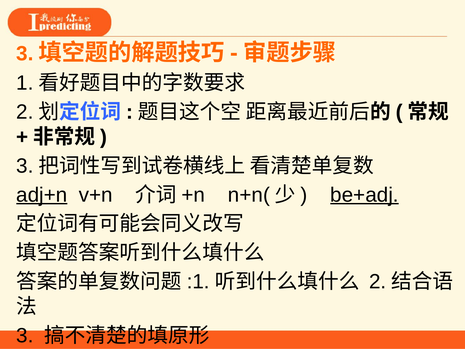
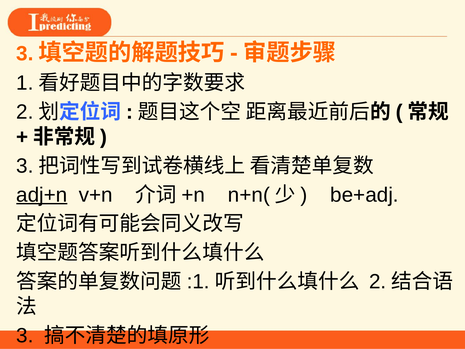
be+adj underline: present -> none (365, 195)
